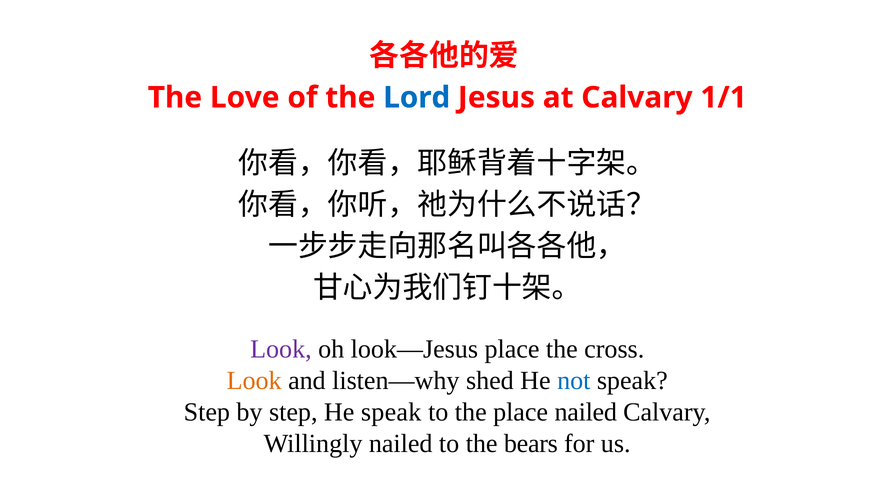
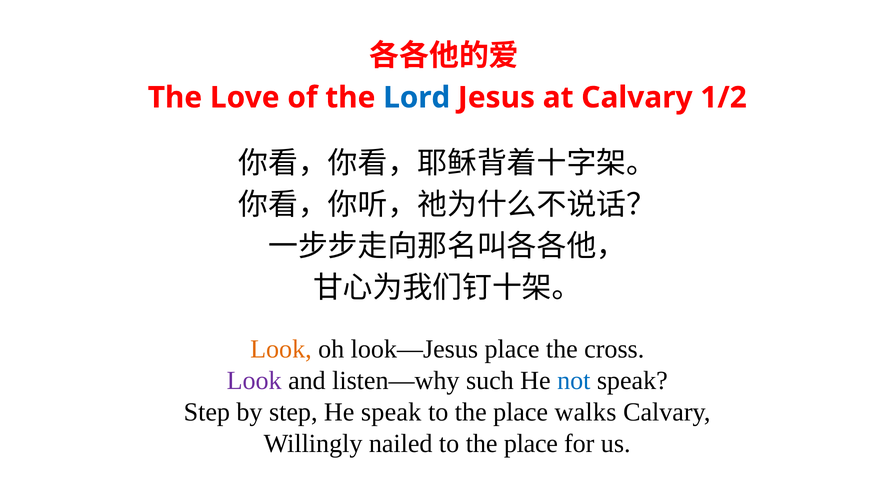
1/1: 1/1 -> 1/2 (724, 97)
Look colour: purple -> orange (281, 349)
Look colour: orange -> purple (254, 380)
shed: shed -> such (490, 380)
place nailed: nailed -> walks (586, 412)
nailed to the bears: bears -> place (531, 443)
